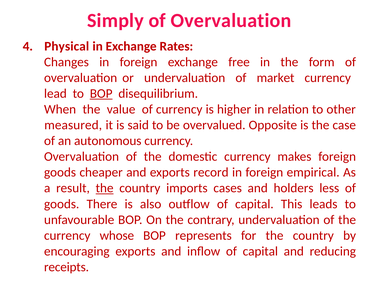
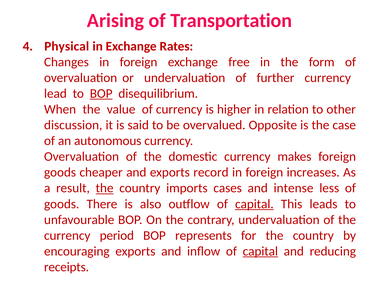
Simply: Simply -> Arising (116, 21)
Overvaluation: Overvaluation -> Transportation (231, 21)
market: market -> further (275, 78)
measured: measured -> discussion (73, 125)
empirical: empirical -> increases (313, 173)
holders: holders -> intense (294, 188)
capital underline: none -> present (254, 204)
whose: whose -> period (117, 236)
capital underline: none -> present (260, 251)
